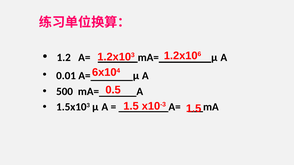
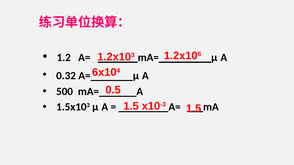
0.01: 0.01 -> 0.32 (66, 76)
